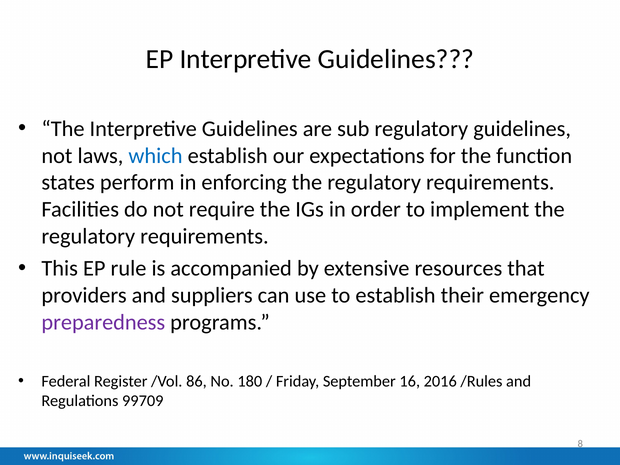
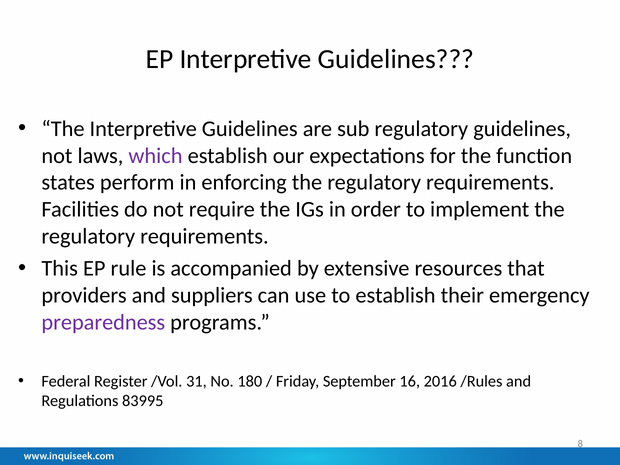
which colour: blue -> purple (156, 156)
86: 86 -> 31 (196, 381)
99709: 99709 -> 83995 (143, 401)
